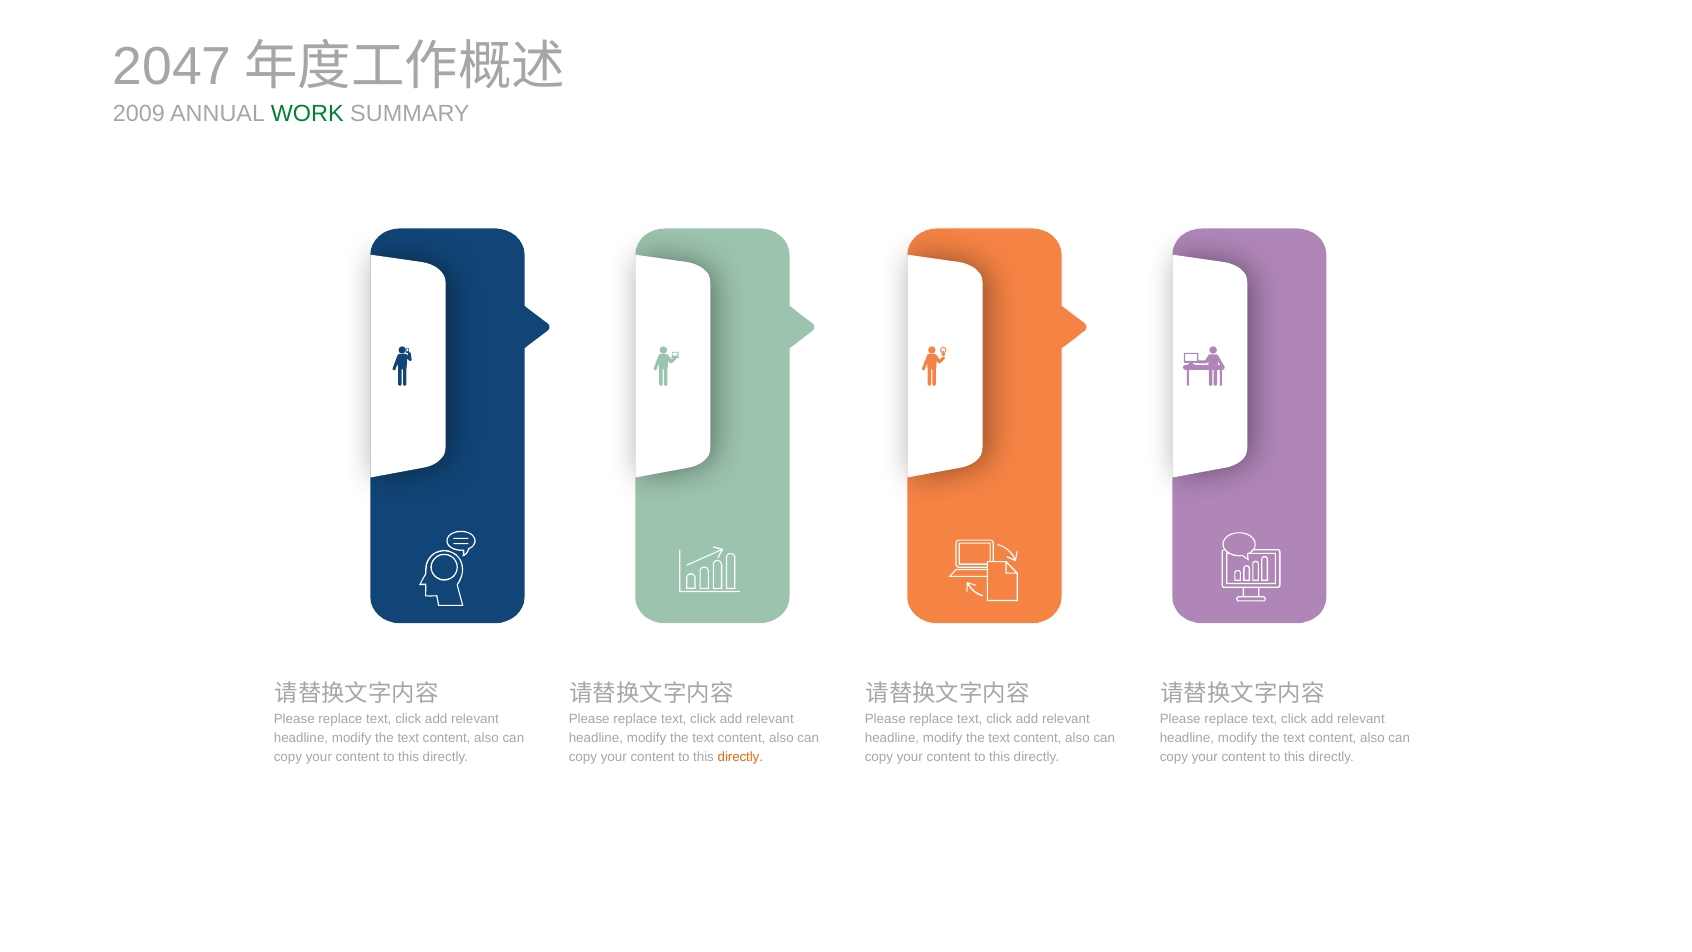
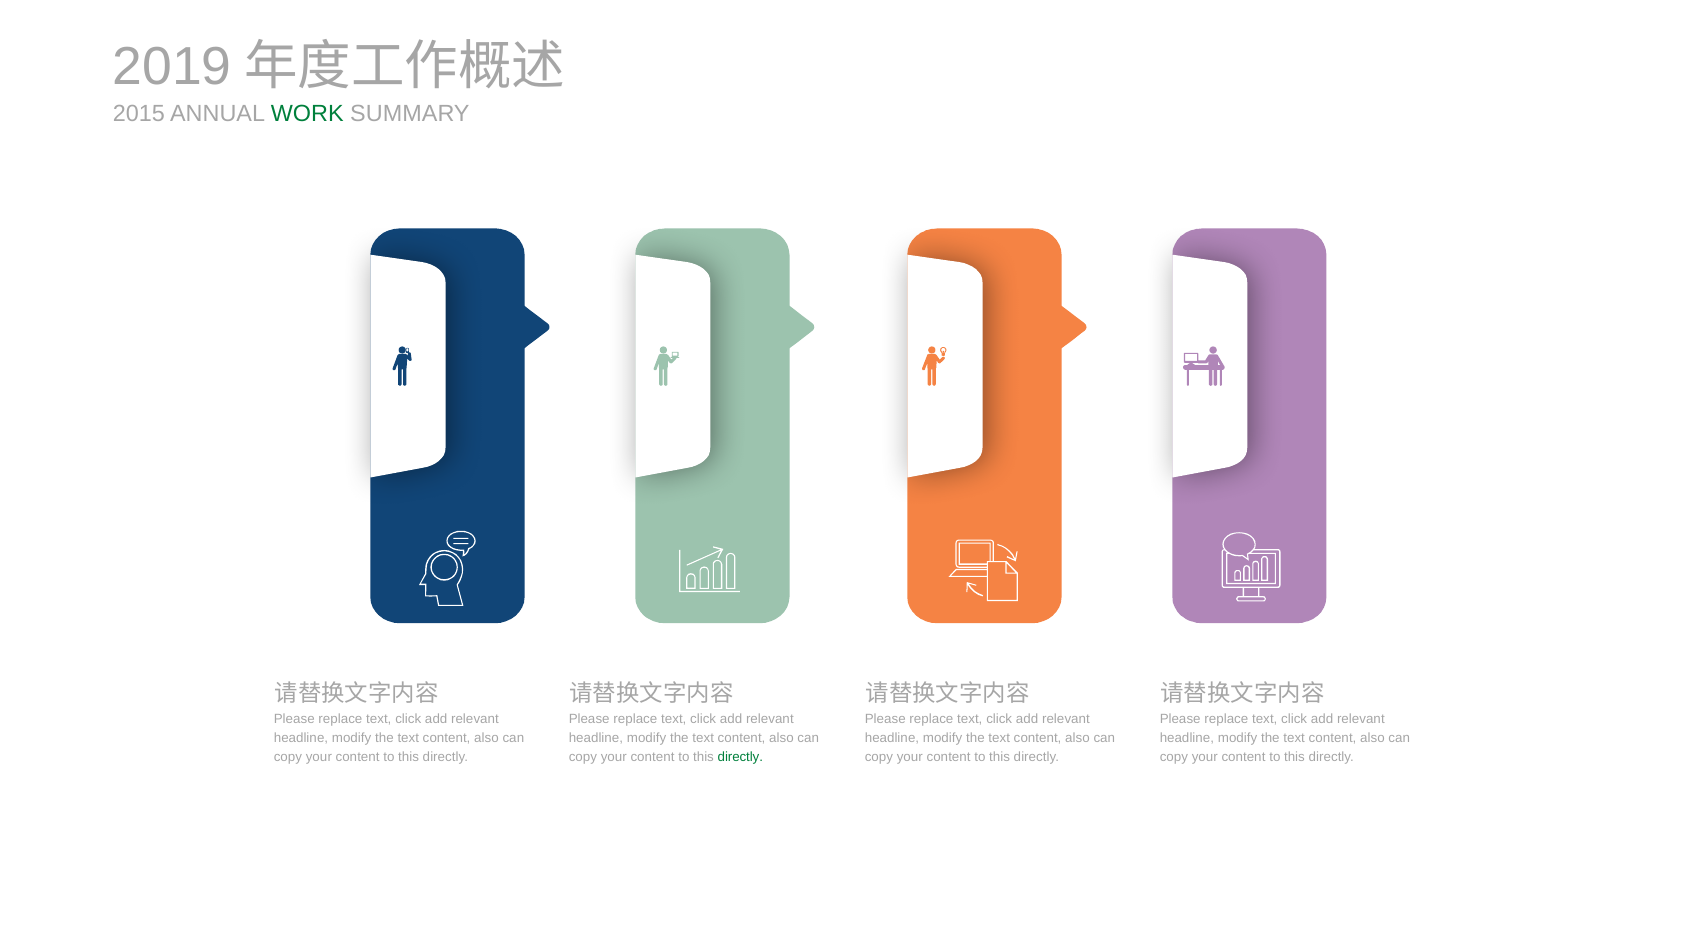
2047: 2047 -> 2019 (172, 67)
2009: 2009 -> 2015 (139, 114)
directly colour: orange -> green (740, 757)
